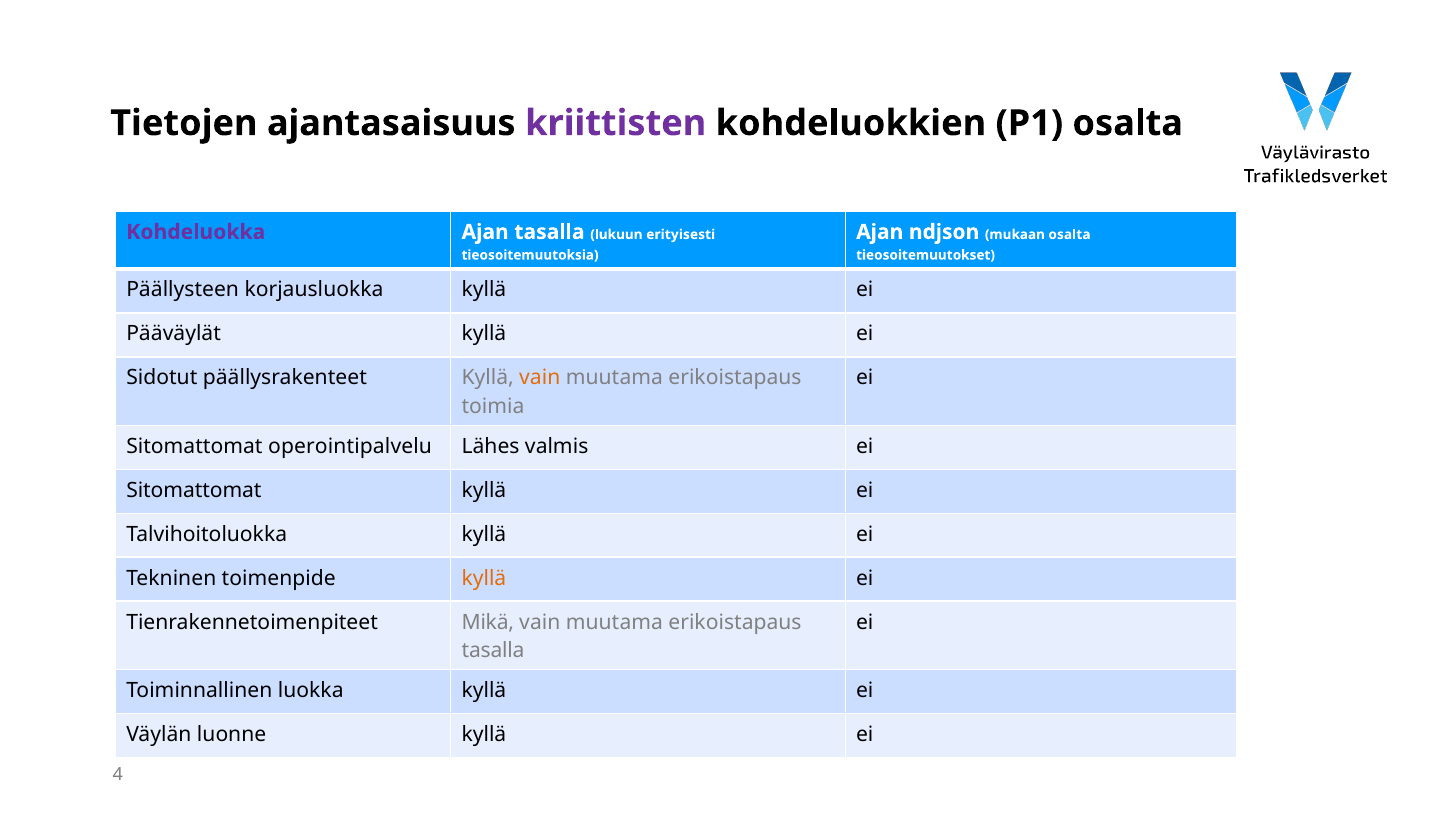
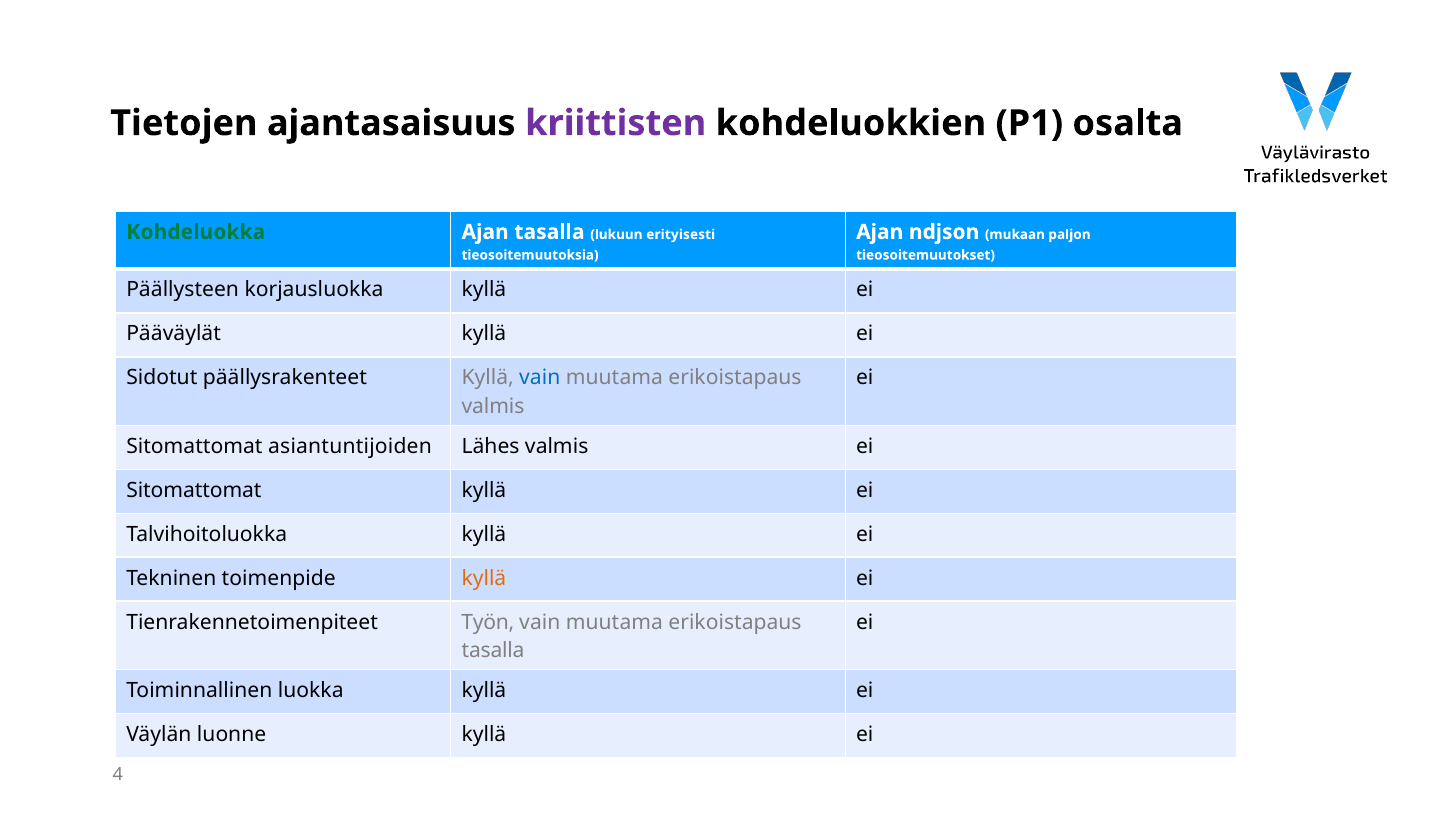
Kohdeluokka colour: purple -> green (196, 232)
mukaan osalta: osalta -> paljon (1070, 235)
vain colour: orange -> blue (540, 378)
toimia: toimia -> valmis (493, 407)
operointipalvelu: operointipalvelu -> asiantuntijoiden (350, 446)
Mikä: Mikä -> Työn (488, 622)
